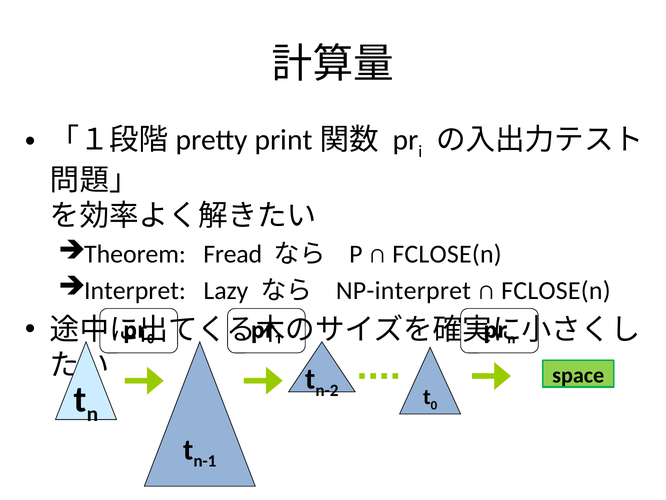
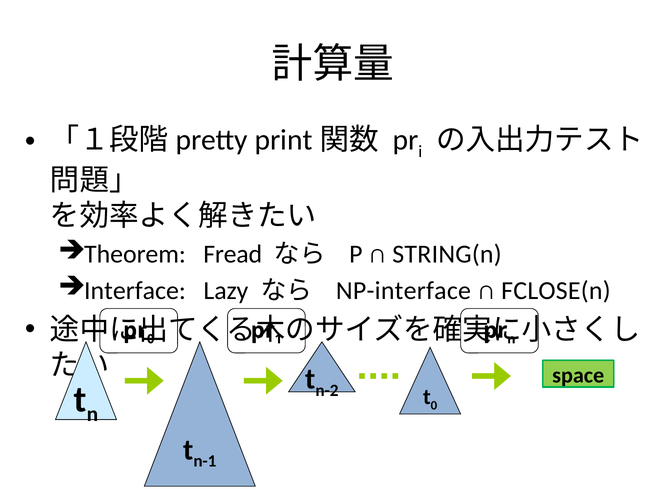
FCLOSE(n: FCLOSE(n -> STRING(n (447, 254)
Interpret: Interpret -> Interface (135, 290)
NP-interpret: NP-interpret -> NP-interface (403, 290)
